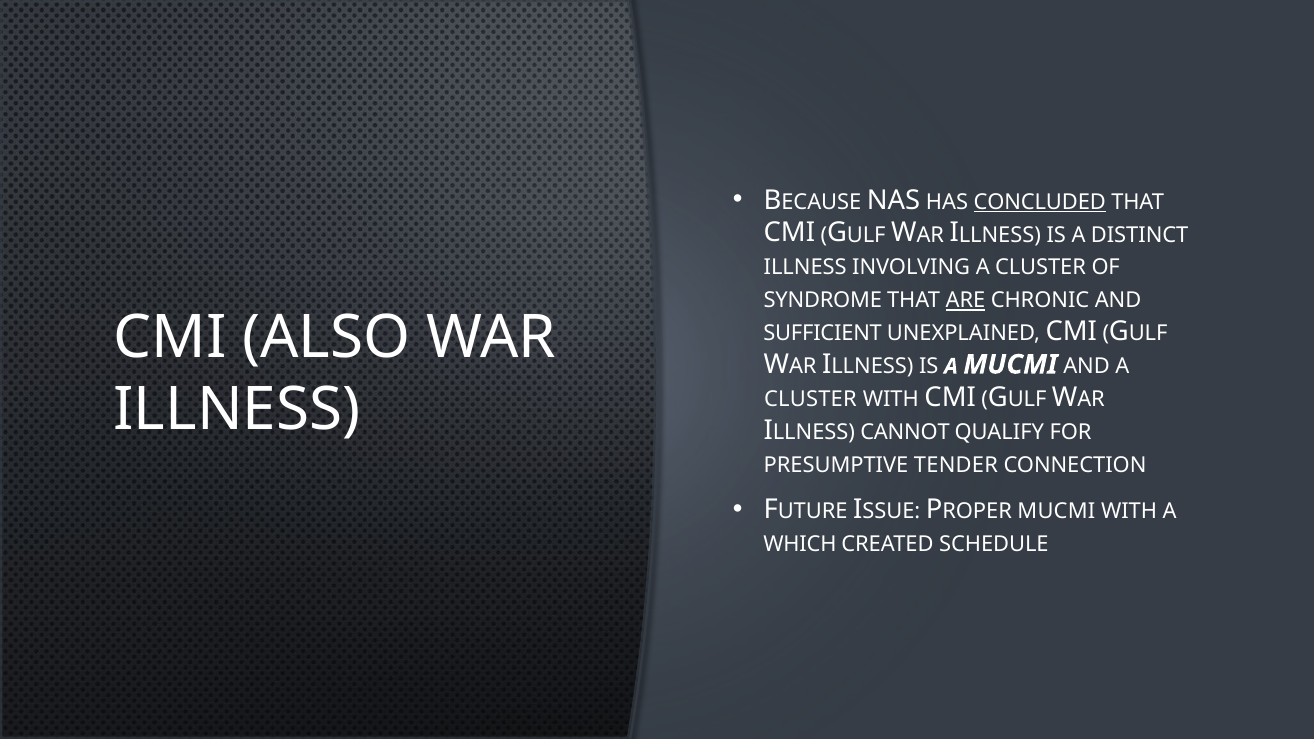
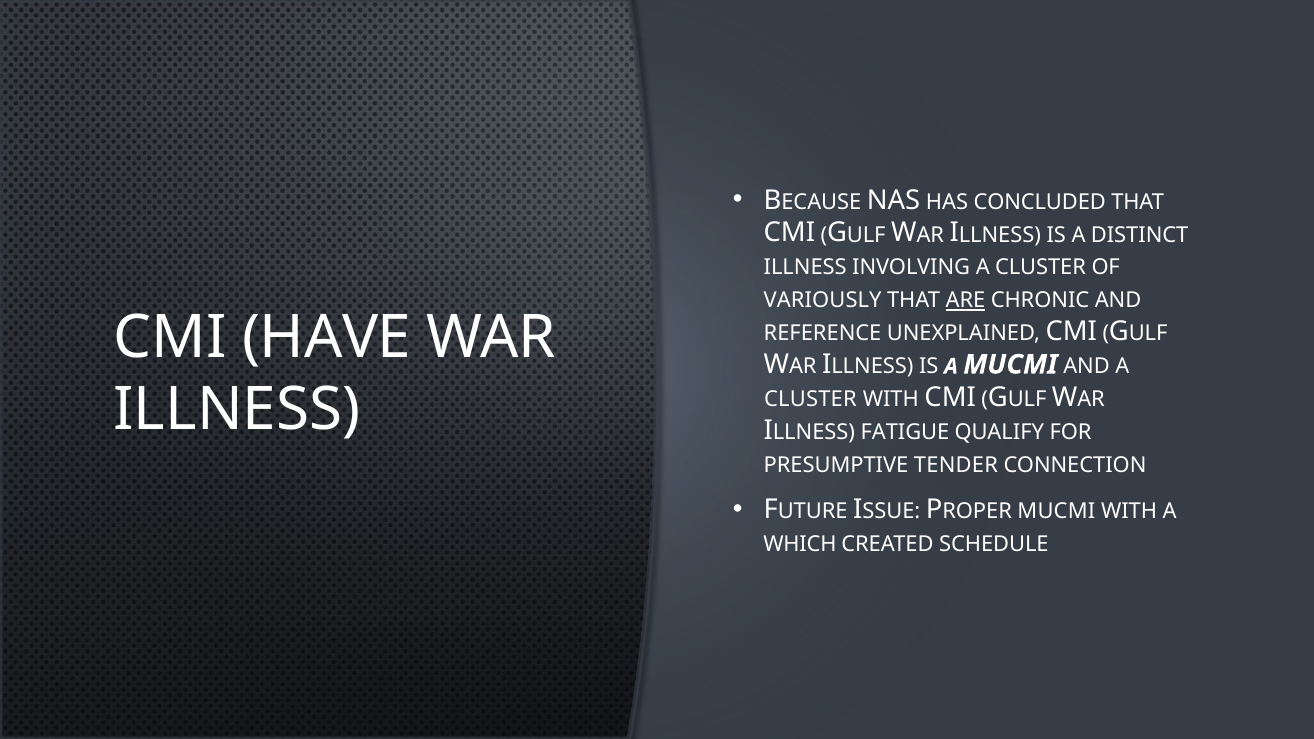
CONCLUDED underline: present -> none (1040, 202)
SYNDROME: SYNDROME -> VARIOUSLY (823, 301)
ALSO: ALSO -> HAVE (327, 338)
SUFFICIENT: SUFFICIENT -> REFERENCE (823, 334)
CANNOT: CANNOT -> FATIGUE (905, 432)
